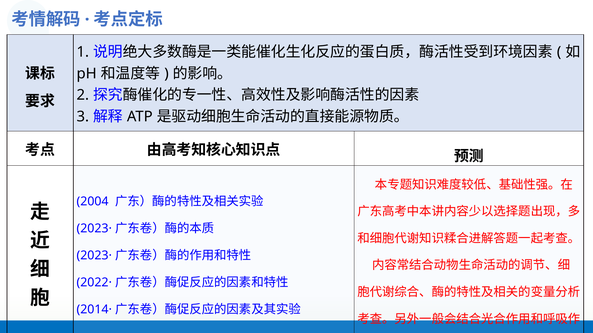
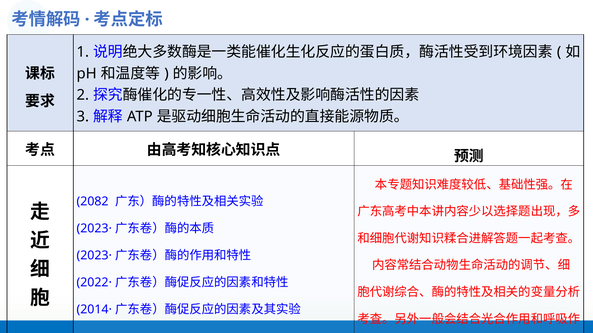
2004: 2004 -> 2082 (93, 202)
